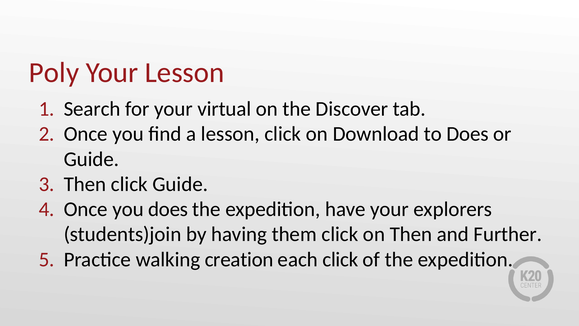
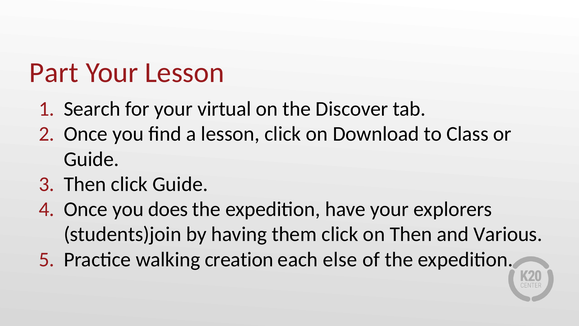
Poly: Poly -> Part (54, 72)
to Does: Does -> Class (468, 134)
Further: Further -> Various (508, 234)
each click: click -> else (340, 259)
